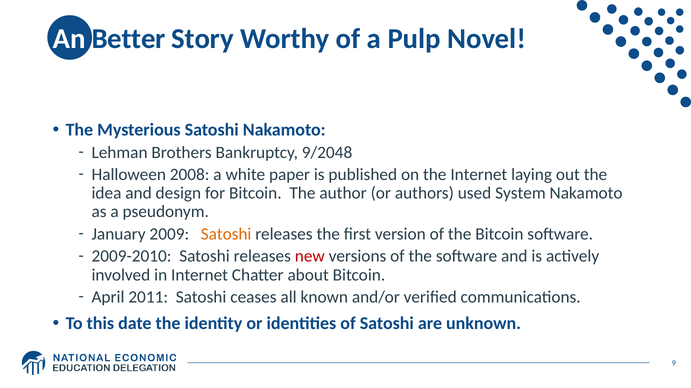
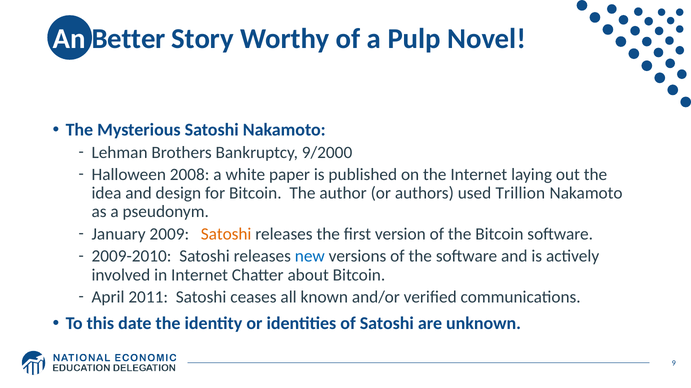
9/2048: 9/2048 -> 9/2000 (327, 153)
System: System -> Trillion (520, 194)
new colour: red -> blue (310, 257)
